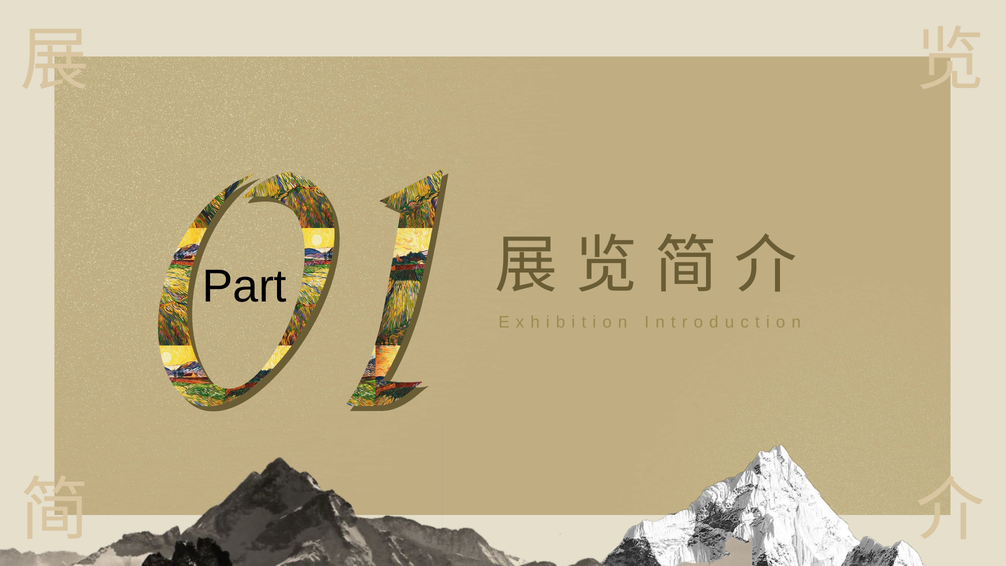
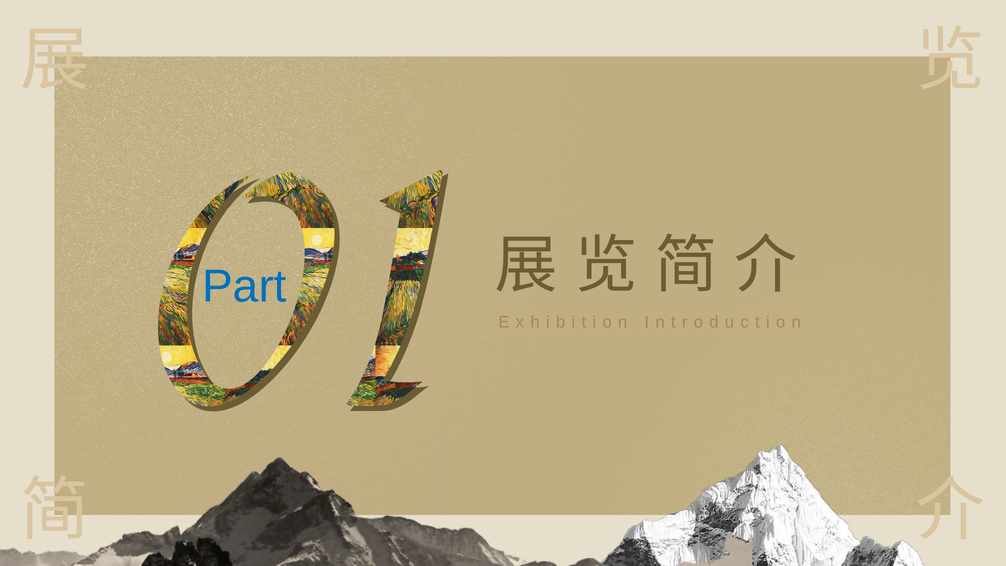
Part colour: black -> blue (244, 286)
